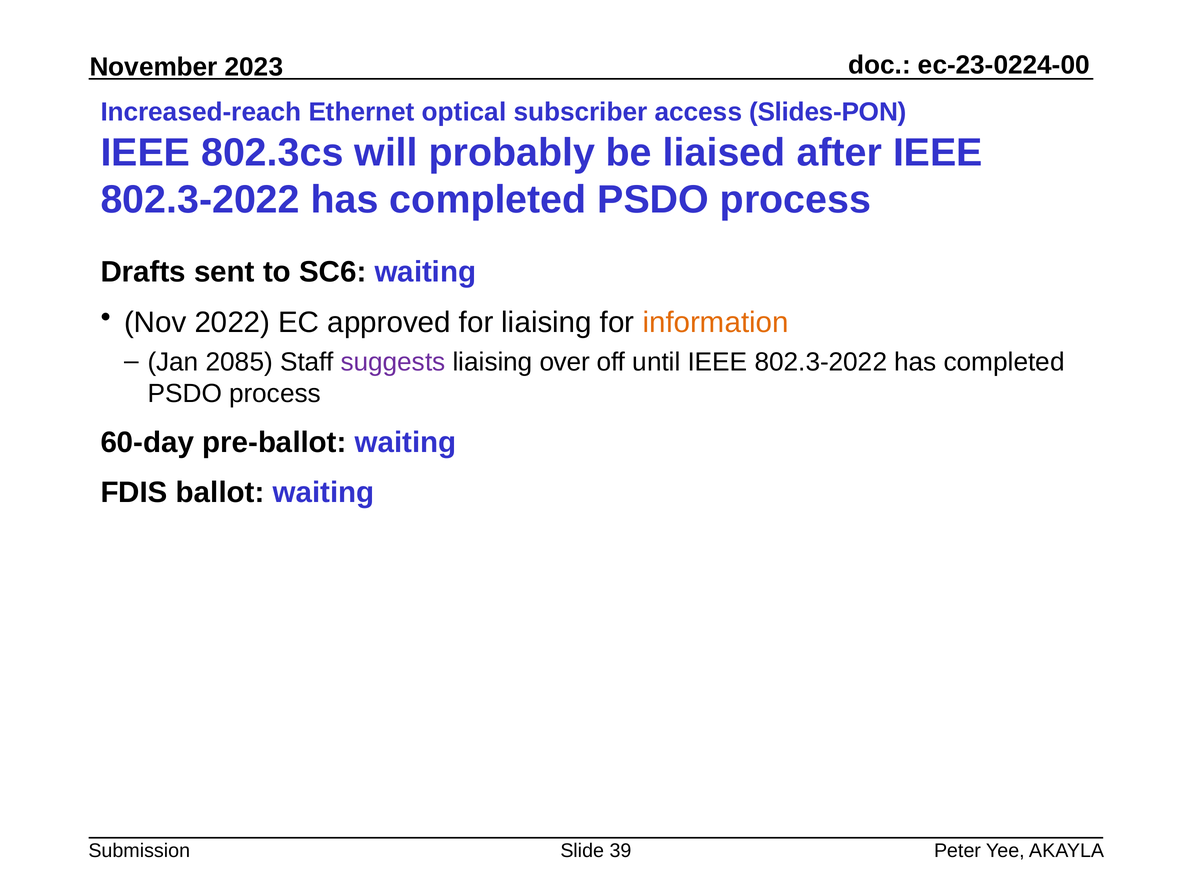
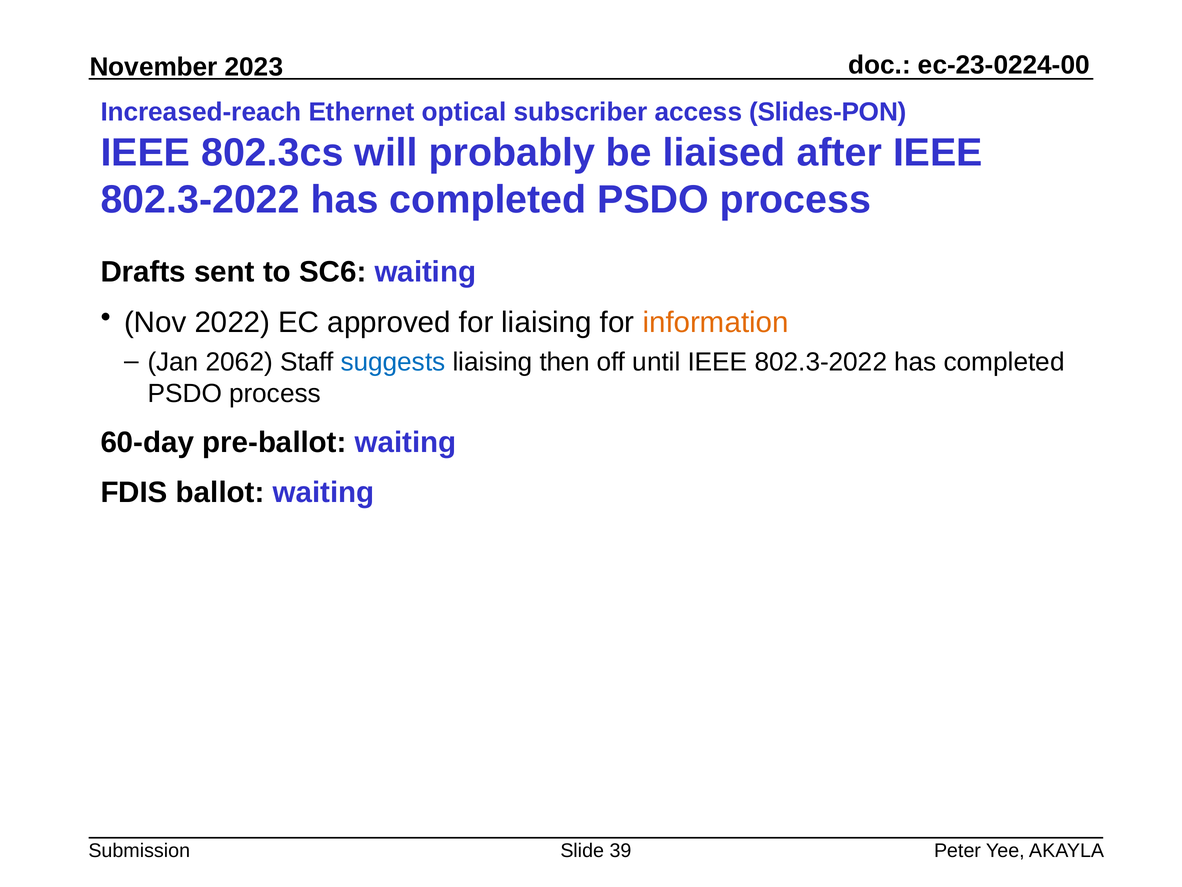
2085: 2085 -> 2062 (239, 362)
suggests colour: purple -> blue (393, 362)
over: over -> then (565, 362)
